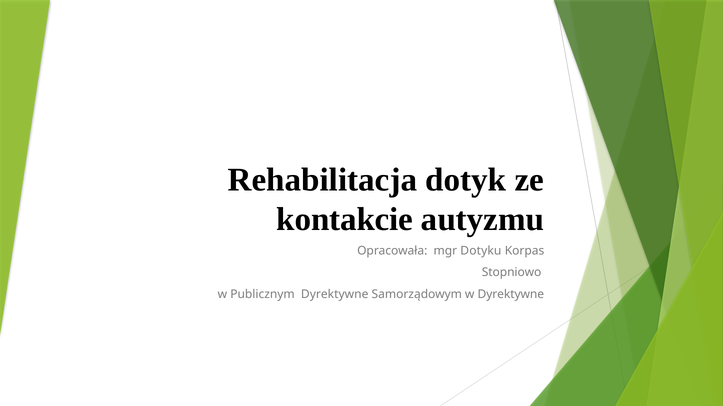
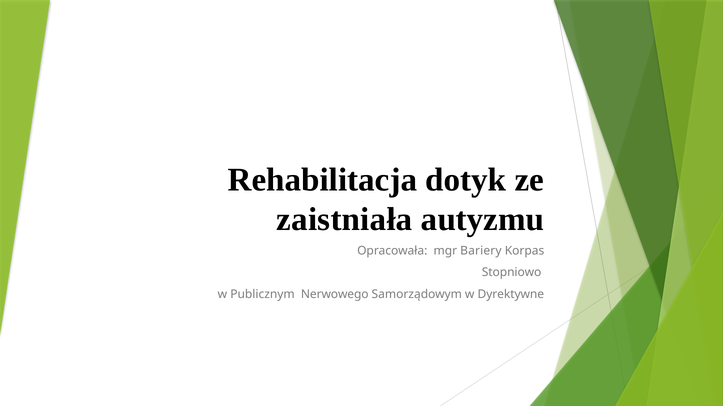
kontakcie: kontakcie -> zaistniała (344, 220)
Dotyku: Dotyku -> Bariery (481, 251)
Publicznym Dyrektywne: Dyrektywne -> Nerwowego (335, 295)
